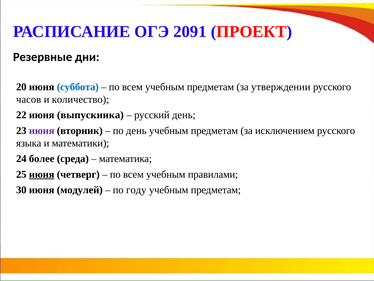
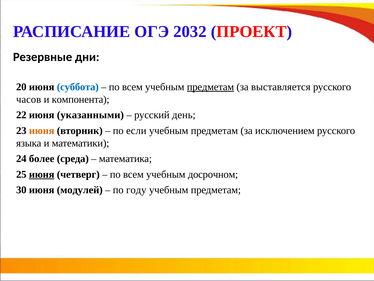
2091: 2091 -> 2032 (190, 32)
предметам underline: none -> present (210, 87)
утверждении: утверждении -> выставляется (281, 87)
количество: количество -> компонента (81, 99)
выпускника: выпускника -> указанными (90, 115)
июня colour: purple -> orange (42, 130)
по день: день -> если (136, 130)
правилами: правилами -> досрочном (213, 174)
